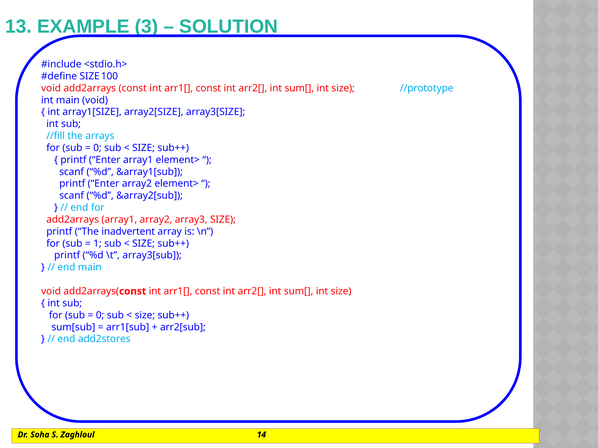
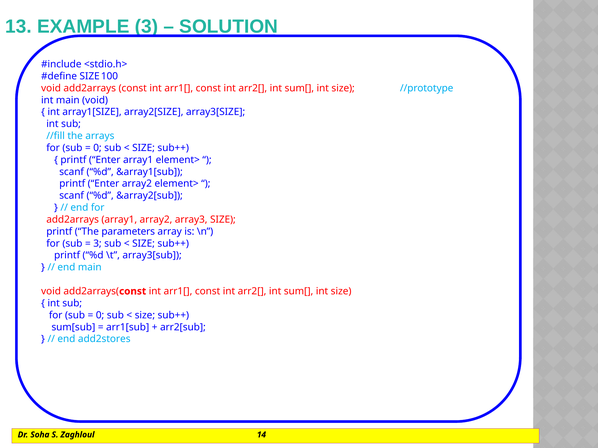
inadvertent: inadvertent -> parameters (128, 232)
1: 1 -> 3 (97, 244)
